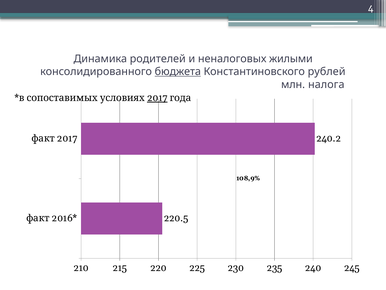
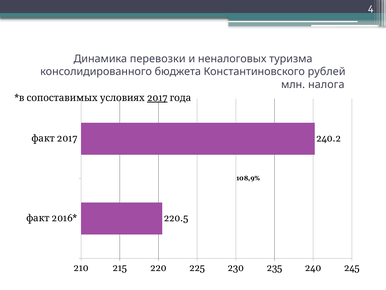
родителей: родителей -> перевозки (158, 59)
жилыми: жилыми -> туризма (291, 59)
бюджета underline: present -> none (178, 72)
